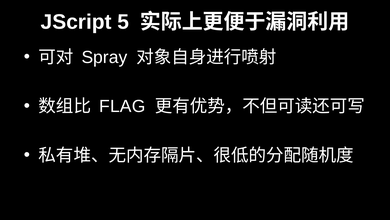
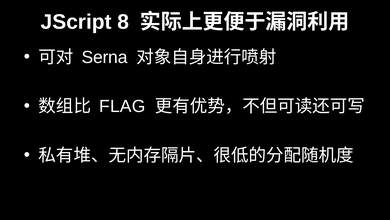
5: 5 -> 8 (123, 22)
Spray: Spray -> Serna (105, 57)
